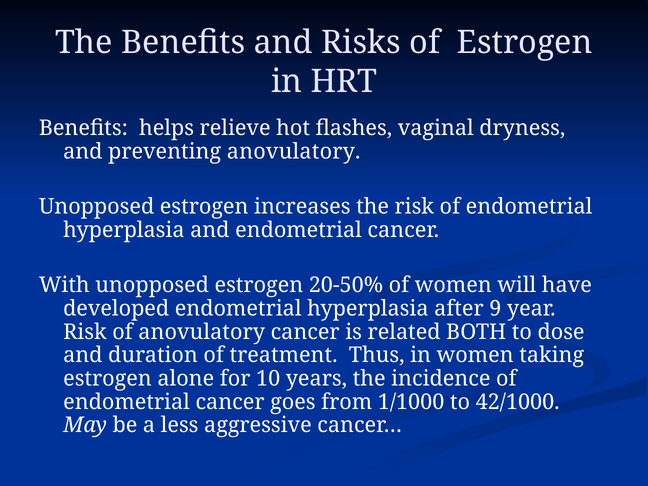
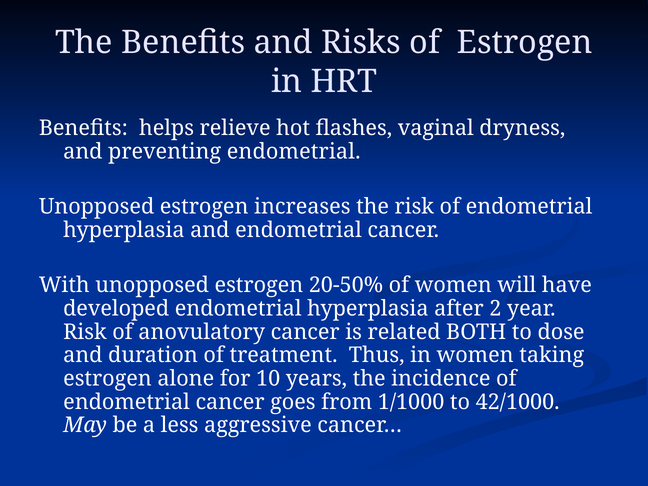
preventing anovulatory: anovulatory -> endometrial (294, 152)
9: 9 -> 2 (495, 309)
